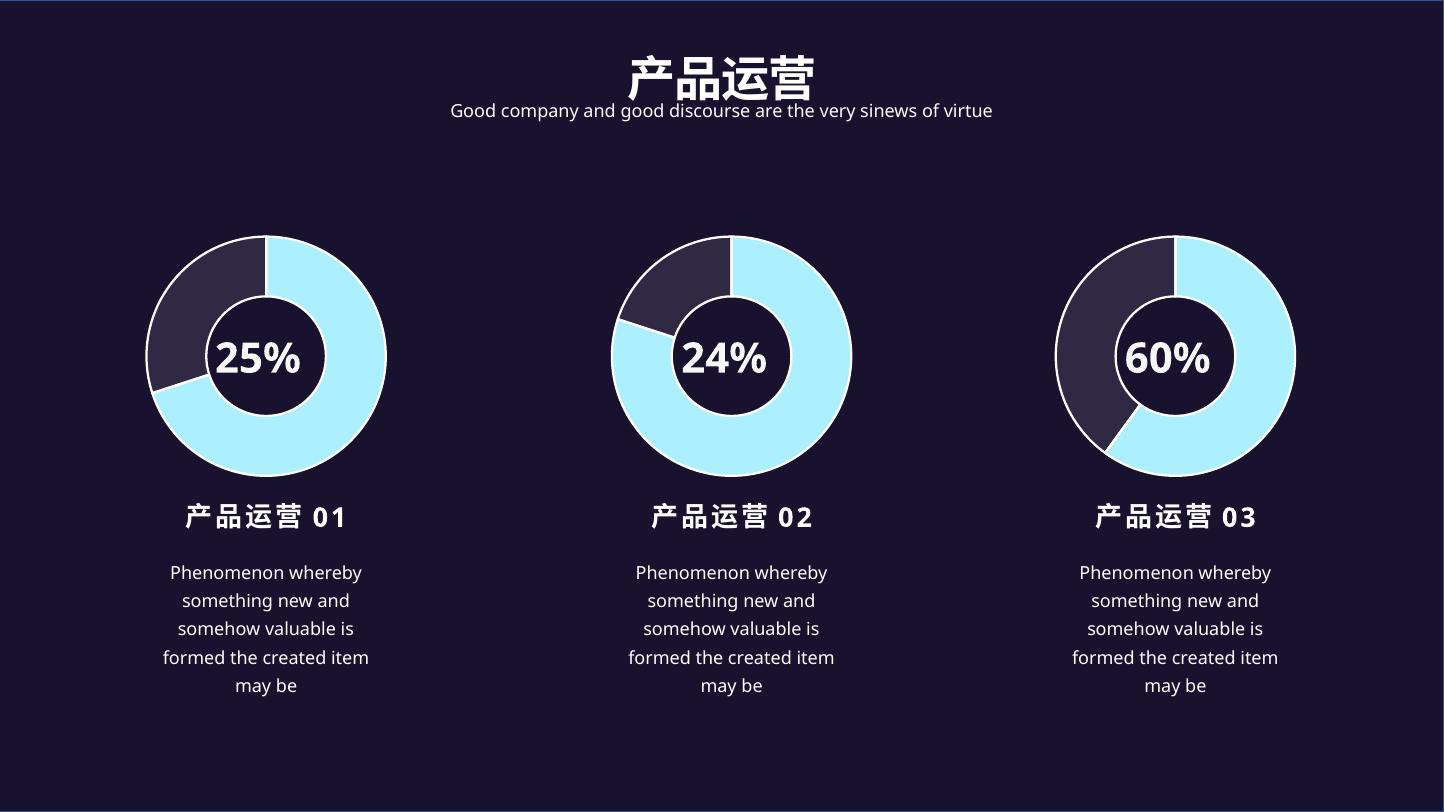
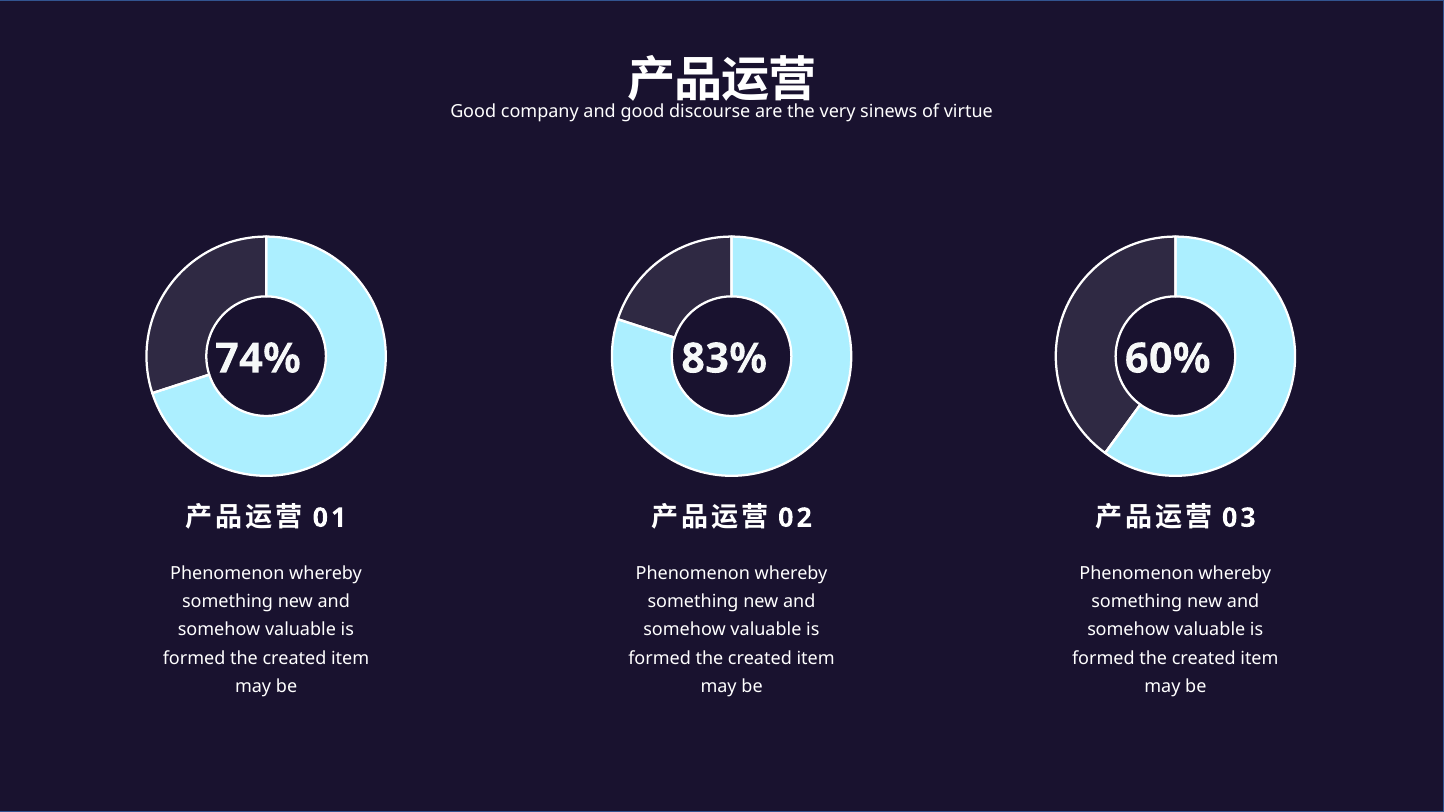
25%: 25% -> 74% (258, 359)
24%: 24% -> 83% (724, 359)
